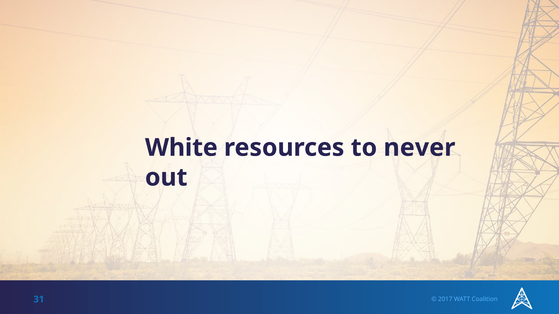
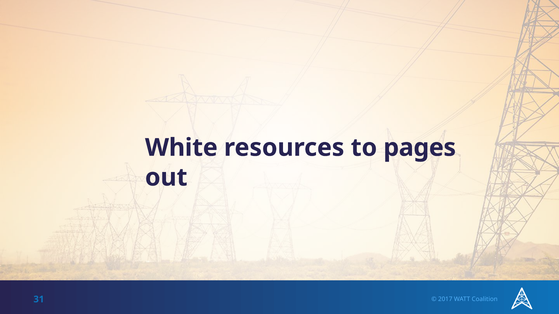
never: never -> pages (420, 148)
